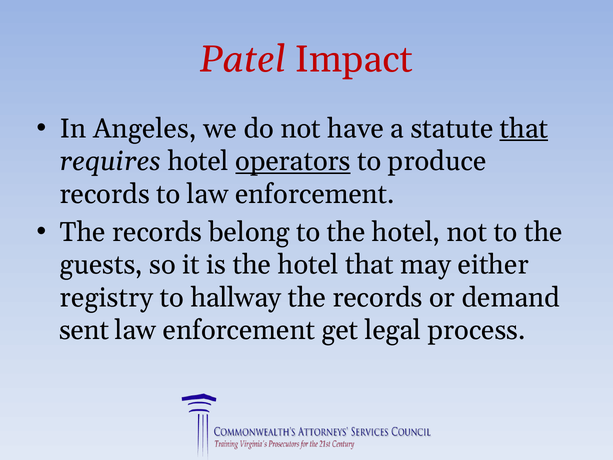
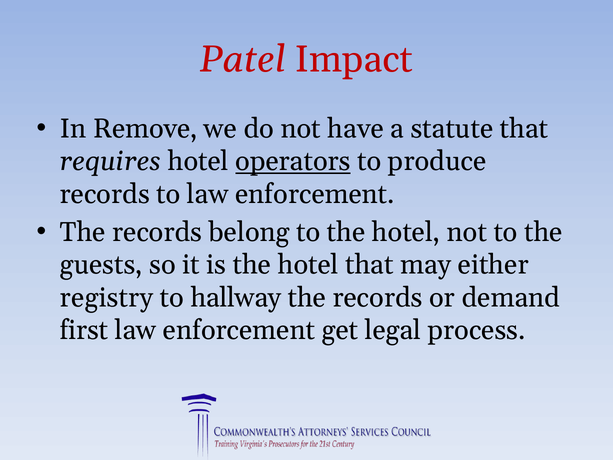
Angeles: Angeles -> Remove (145, 129)
that underline: present -> none (524, 129)
sent: sent -> first (84, 330)
